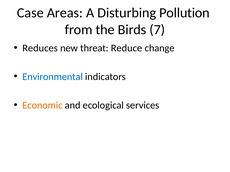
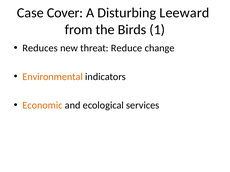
Areas: Areas -> Cover (65, 13)
Pollution: Pollution -> Leeward (184, 13)
7: 7 -> 1 (157, 30)
Environmental colour: blue -> orange (53, 77)
